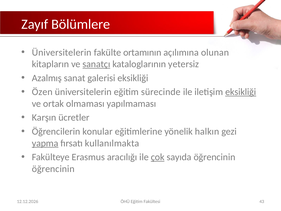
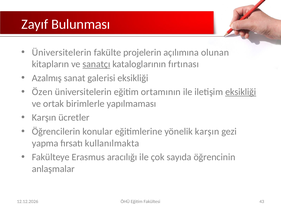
Bölümlere: Bölümlere -> Bulunması (81, 24)
ortamının: ortamının -> projelerin (142, 52)
yetersiz: yetersiz -> fırtınası (184, 64)
sürecinde: sürecinde -> ortamının (161, 92)
olmaması: olmaması -> birimlerle (85, 104)
yönelik halkın: halkın -> karşın (207, 131)
yapma underline: present -> none (45, 143)
çok underline: present -> none (158, 157)
öğrencinin: öğrencinin -> anlaşmalar (53, 169)
